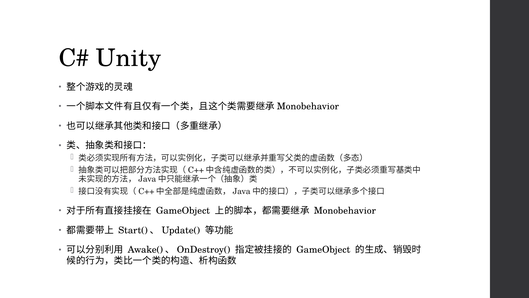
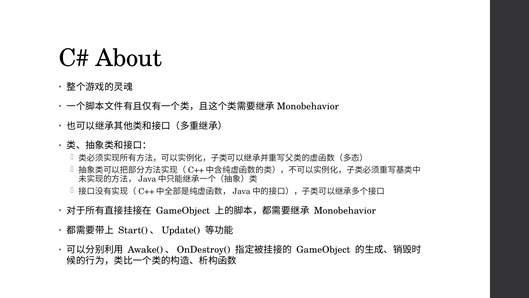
Unity: Unity -> About (129, 58)
